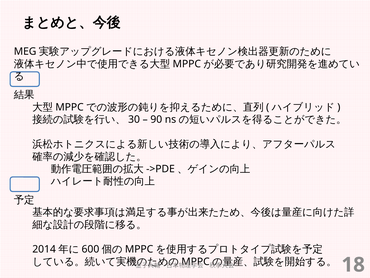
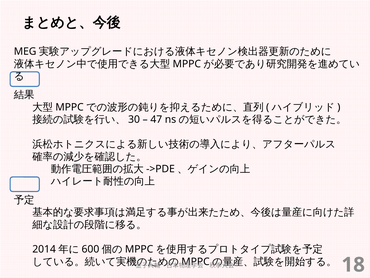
90: 90 -> 47 (156, 119)
